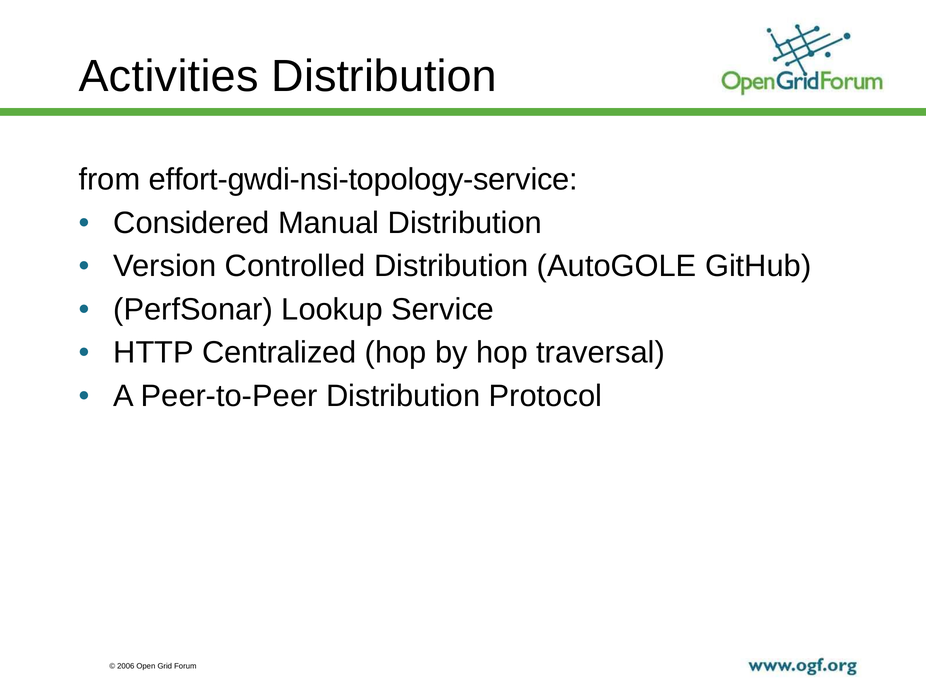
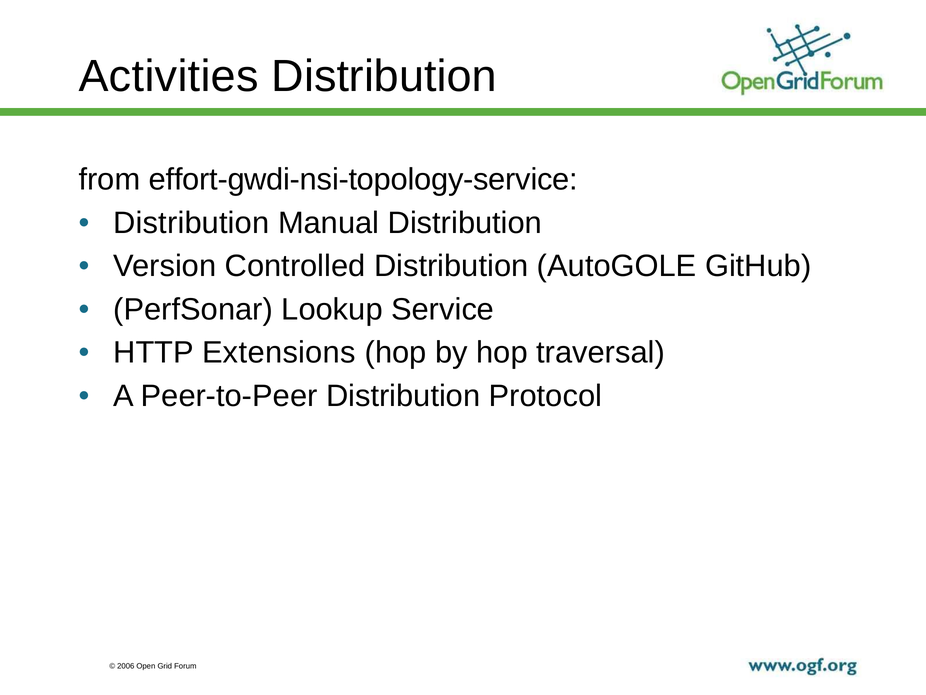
Considered: Considered -> Distribution (191, 223)
Centralized: Centralized -> Extensions (279, 352)
